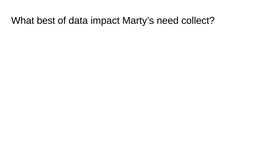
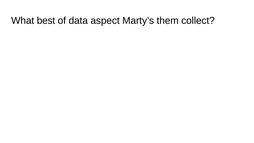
impact: impact -> aspect (105, 21)
need: need -> them (168, 21)
